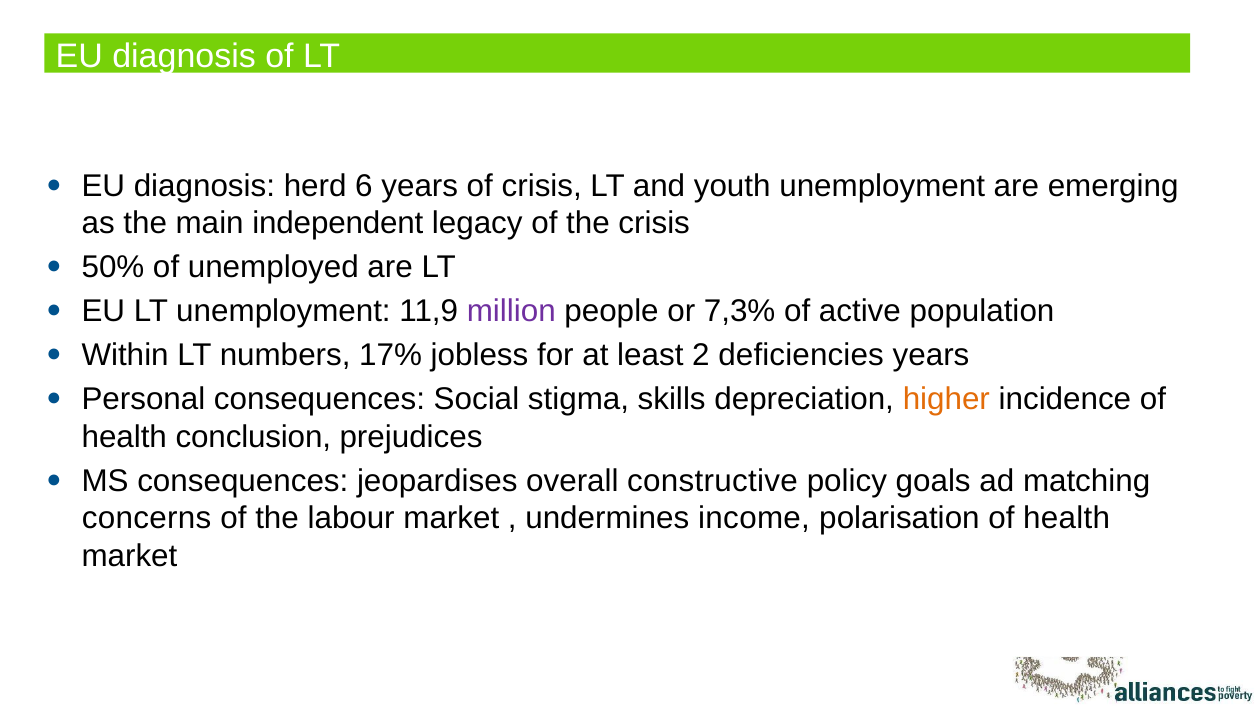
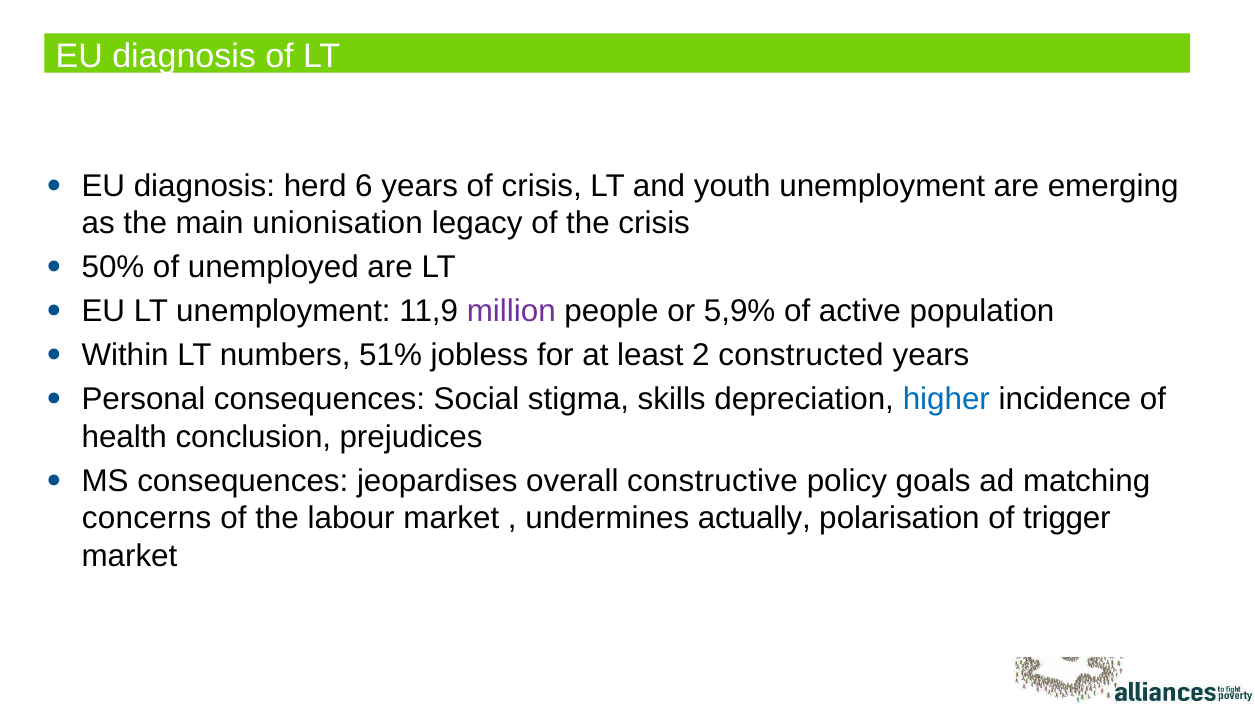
independent: independent -> unionisation (338, 223)
7,3%: 7,3% -> 5,9% (740, 311)
17%: 17% -> 51% (391, 355)
deficiencies: deficiencies -> constructed (801, 355)
higher colour: orange -> blue (946, 399)
income: income -> actually (754, 518)
polarisation of health: health -> trigger (1067, 518)
